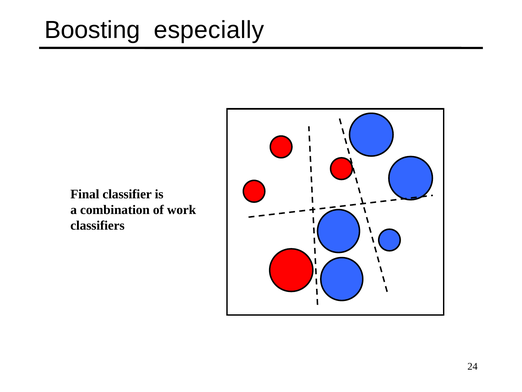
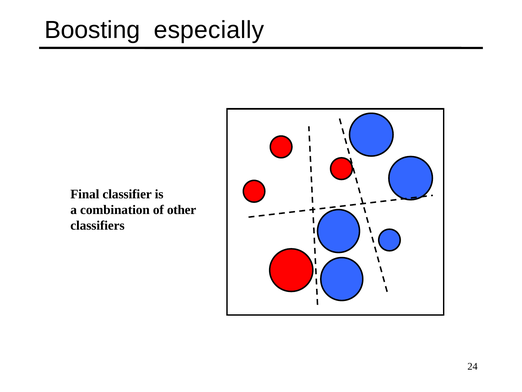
work: work -> other (182, 210)
